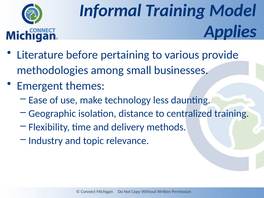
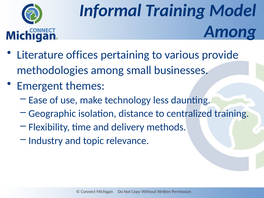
Applies: Applies -> Among (230, 32)
before: before -> offices (82, 55)
